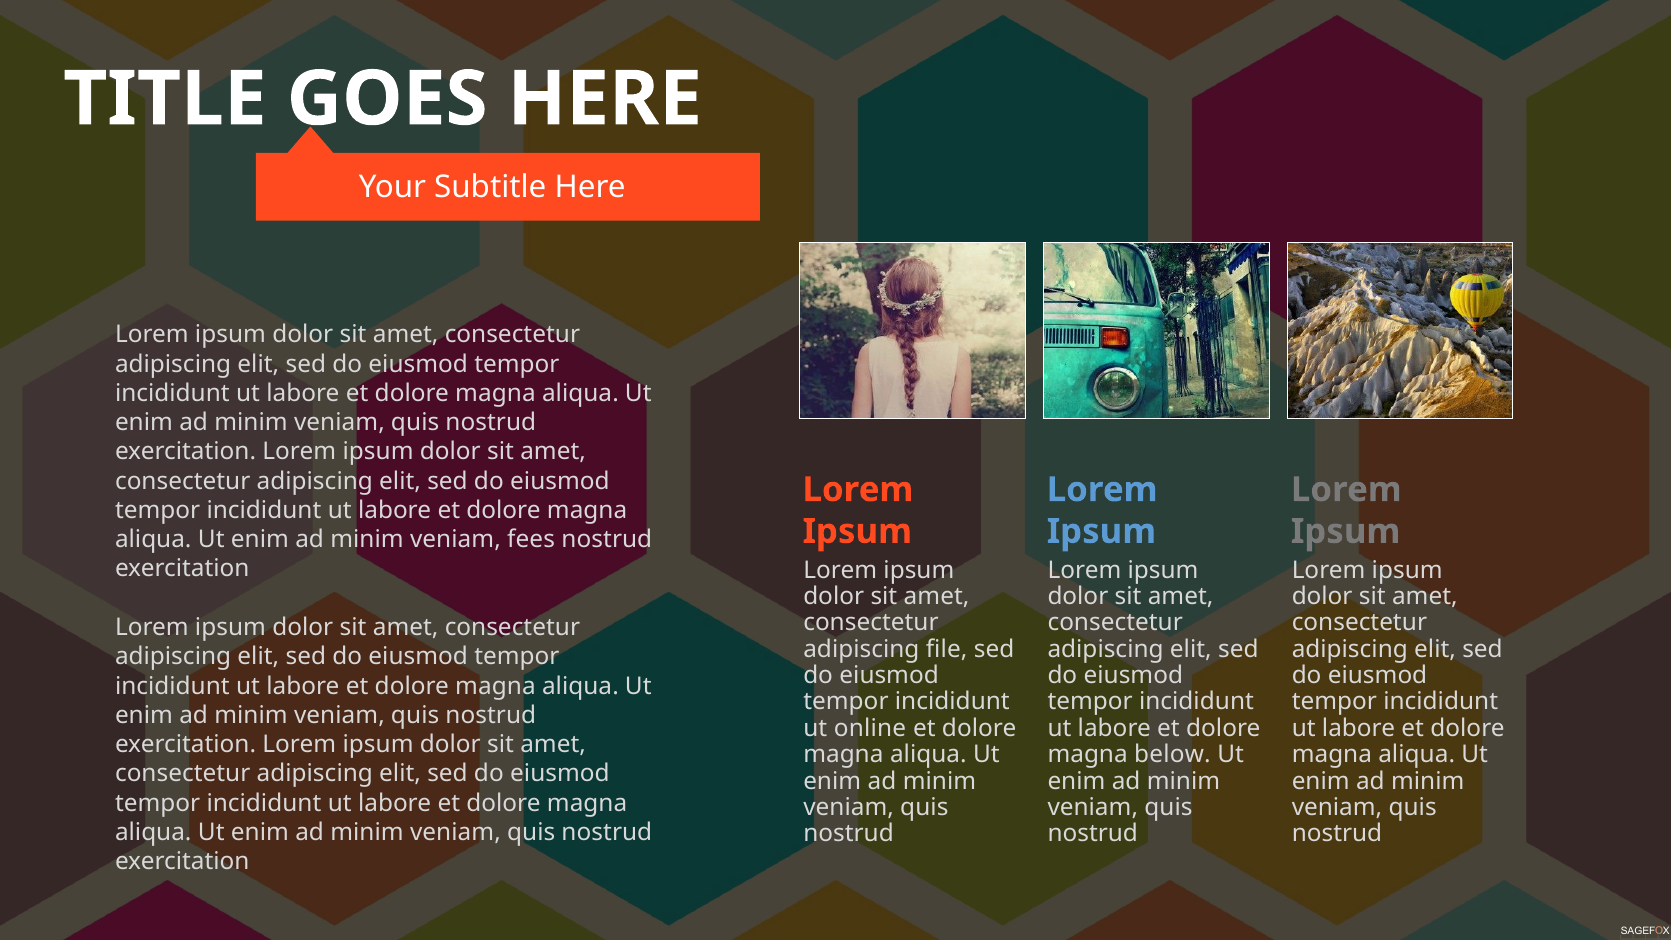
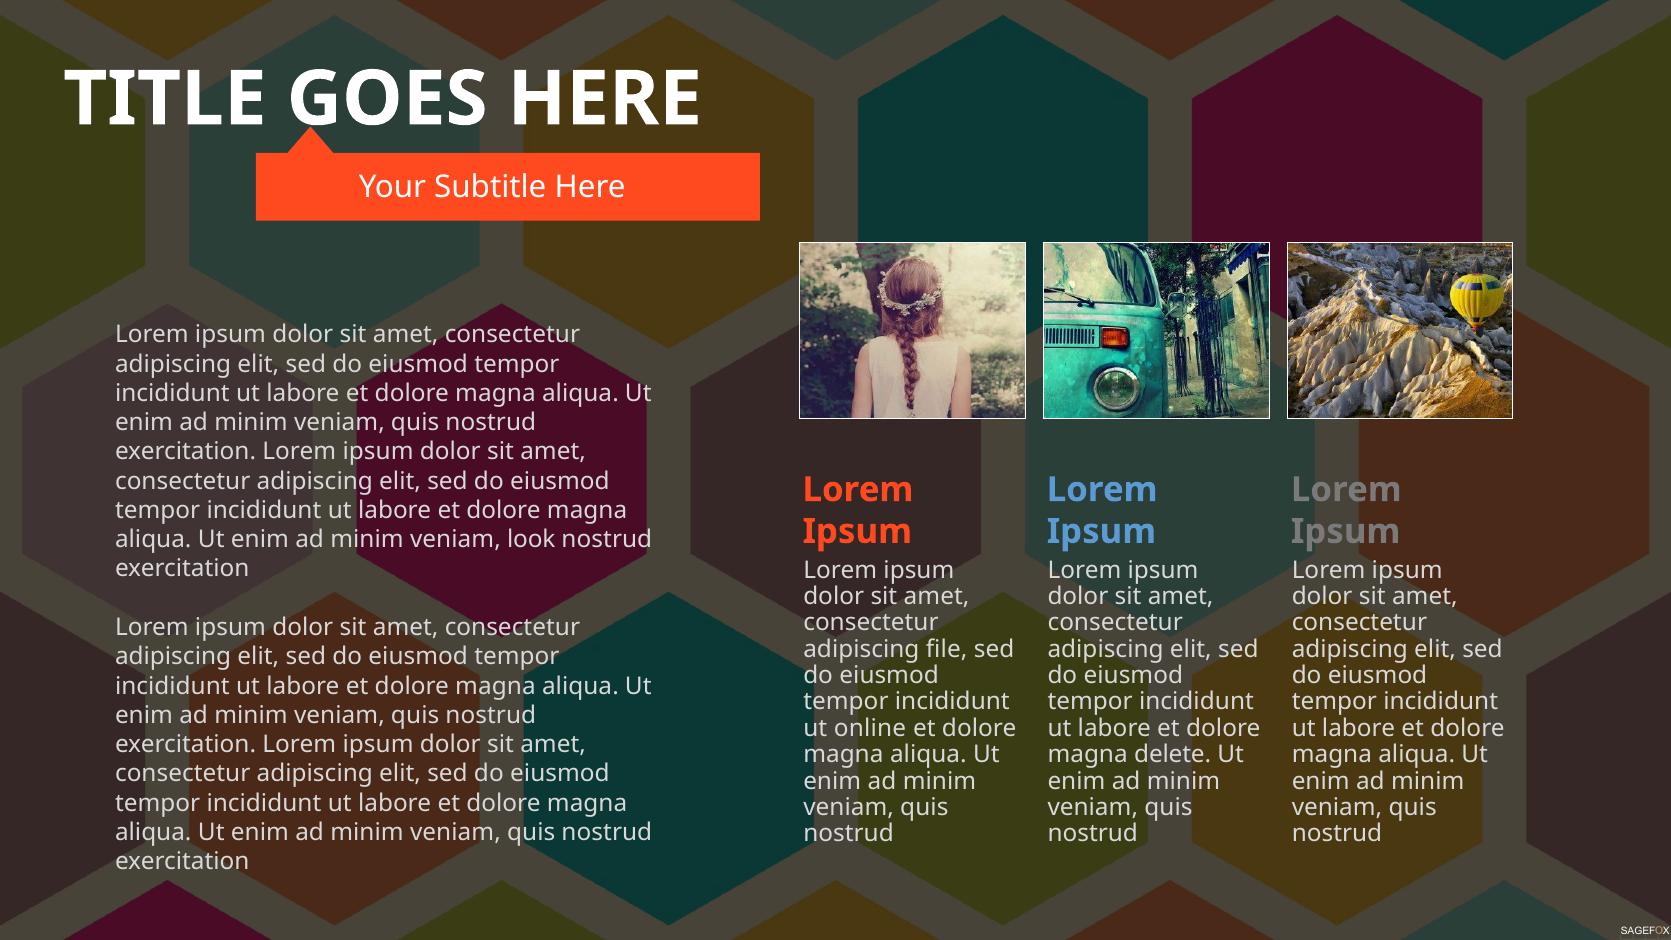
fees: fees -> look (531, 540)
below: below -> delete (1173, 755)
